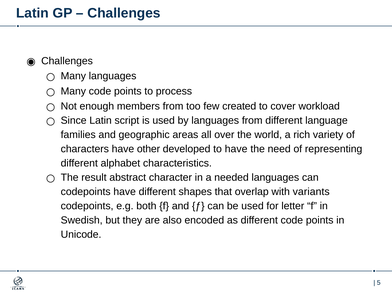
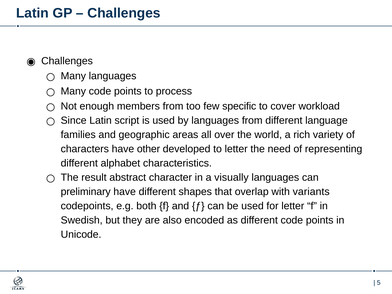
created: created -> specific (239, 106)
to have: have -> letter (236, 149)
needed: needed -> visually (231, 178)
codepoints: codepoints -> preliminary (86, 192)
